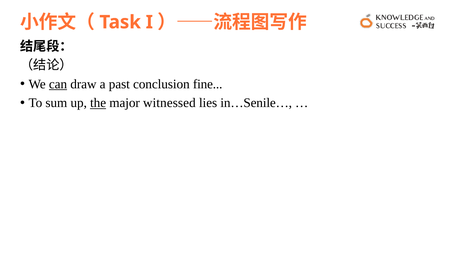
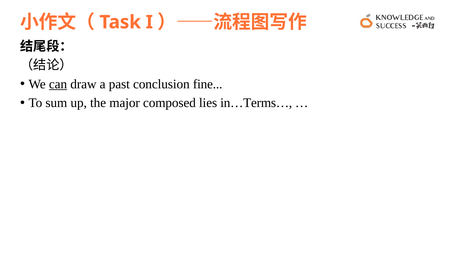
the underline: present -> none (98, 103)
witnessed: witnessed -> composed (169, 103)
in…Senile…: in…Senile… -> in…Terms… (256, 103)
